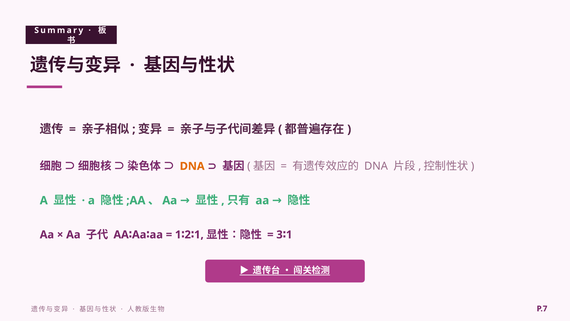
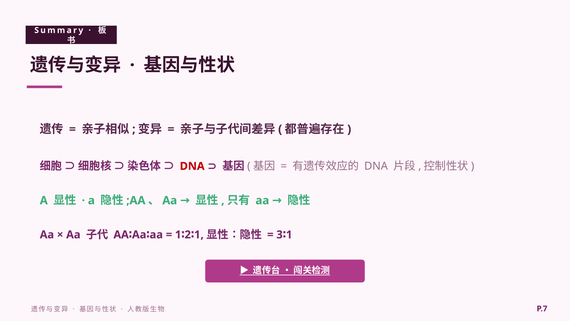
DNA colour: orange -> red (192, 166)
